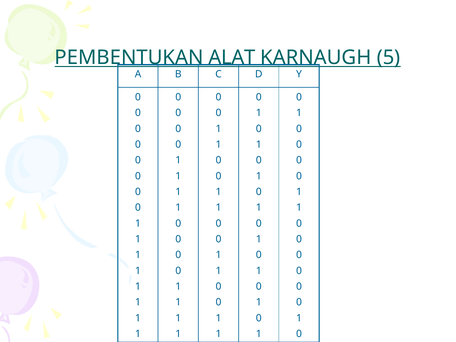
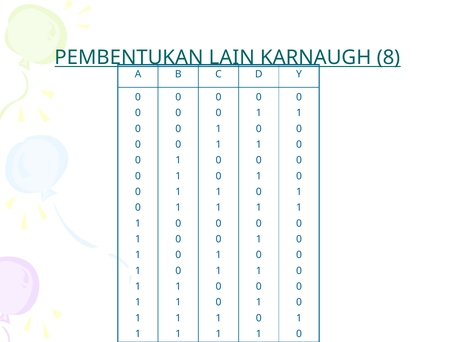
ALAT: ALAT -> LAIN (232, 57)
5: 5 -> 8 (389, 57)
